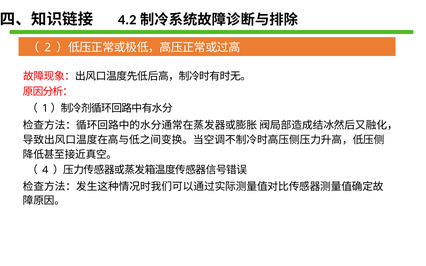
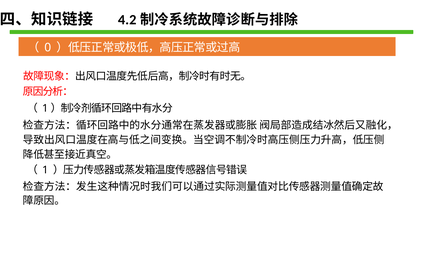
2: 2 -> 0 (48, 48)
4: 4 -> 1 (45, 170)
